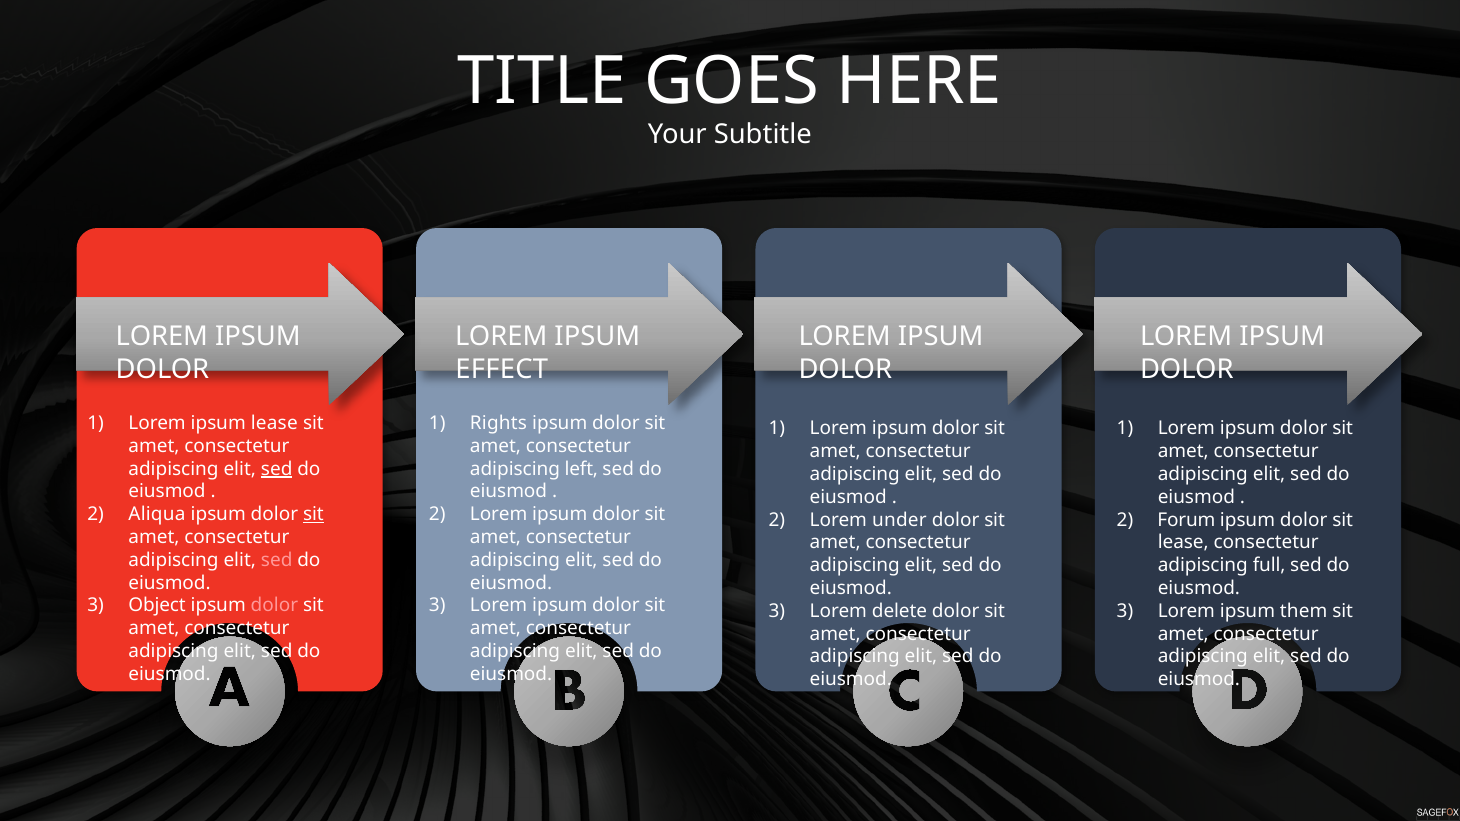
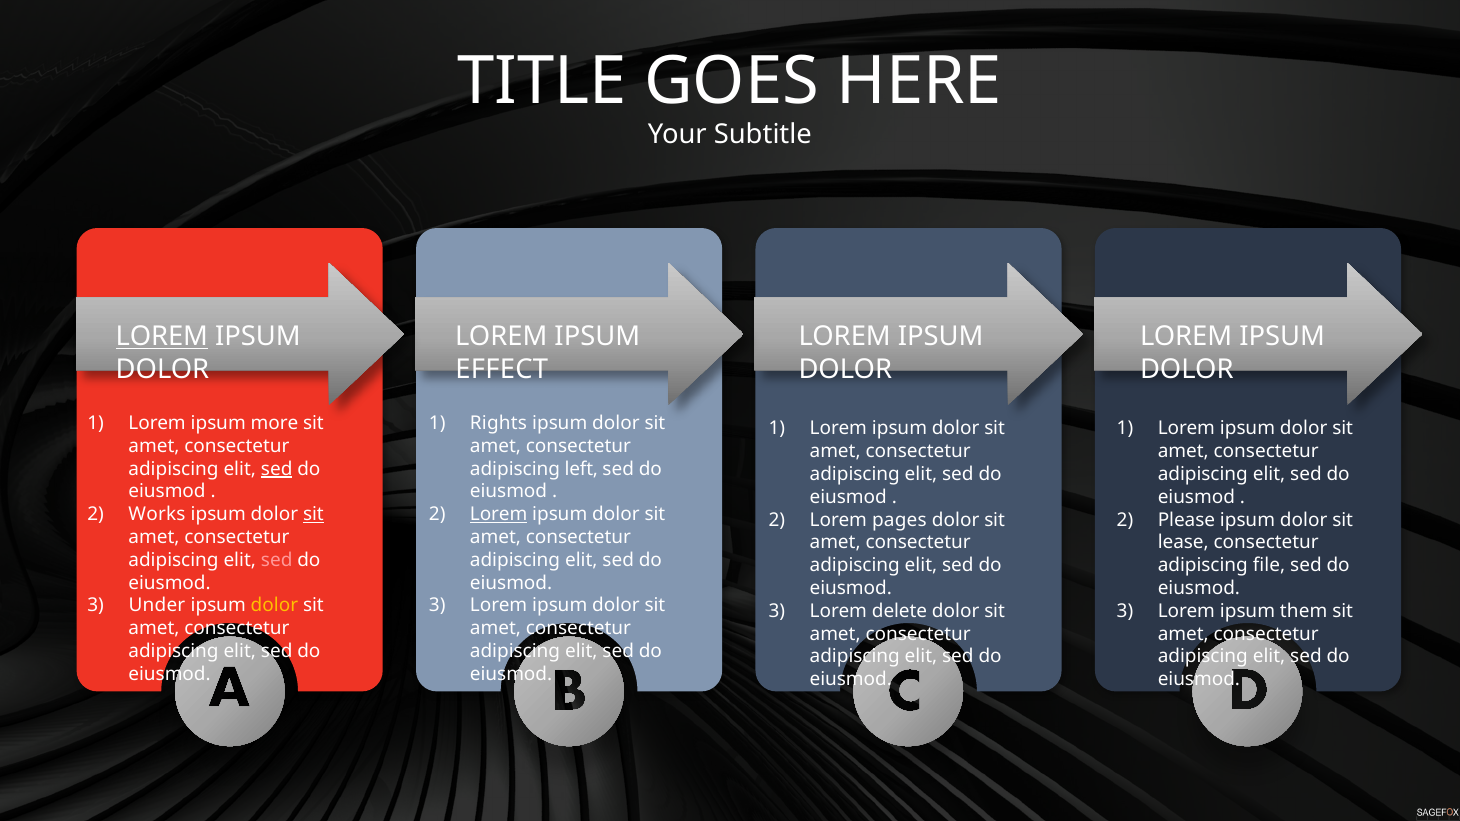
LOREM underline: none -> present (162, 337)
ipsum lease: lease -> more (274, 423)
Aliqua: Aliqua -> Works (157, 515)
Lorem underline: none -> present (499, 515)
under: under -> pages (899, 520)
Forum: Forum -> Please (1186, 520)
full: full -> file (1269, 566)
Object: Object -> Under (157, 606)
dolor colour: pink -> yellow (274, 606)
